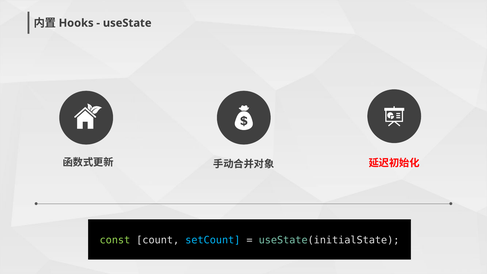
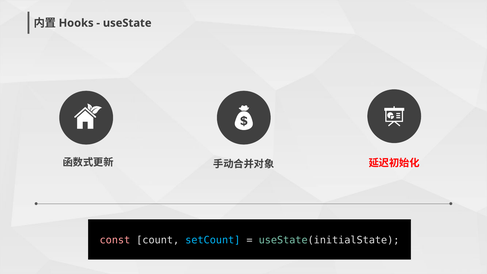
const colour: light green -> pink (115, 240)
